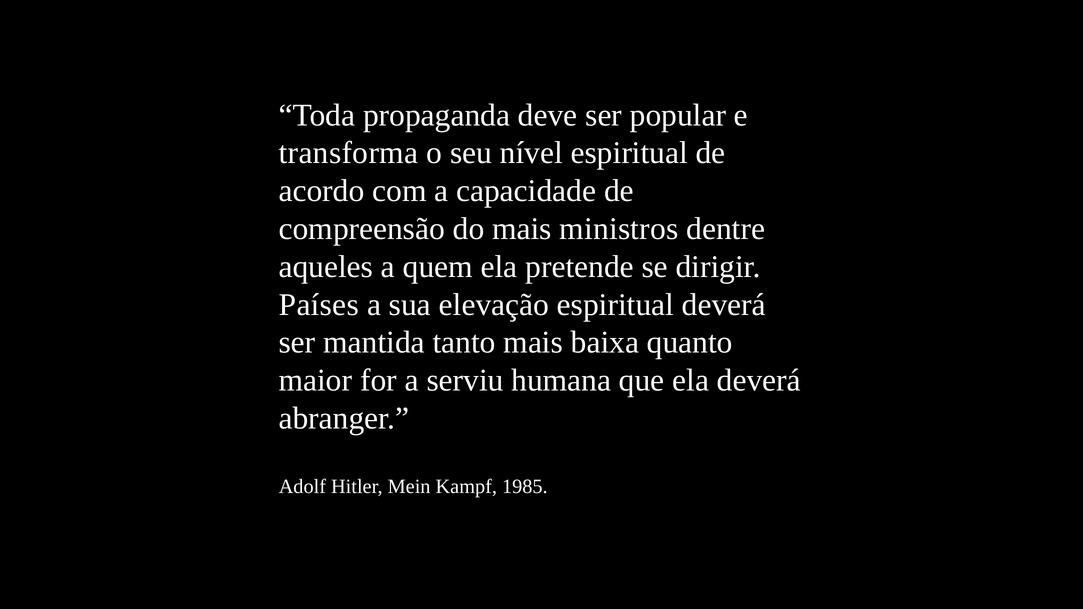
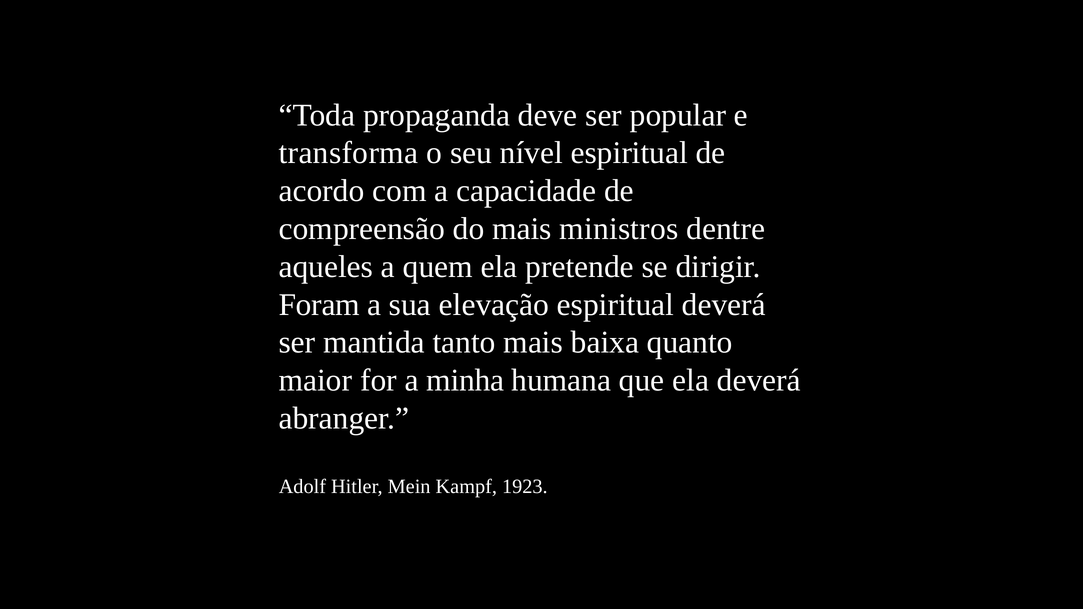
Países: Países -> Foram (319, 305)
serviu: serviu -> minha (465, 381)
1985: 1985 -> 1923 (525, 487)
